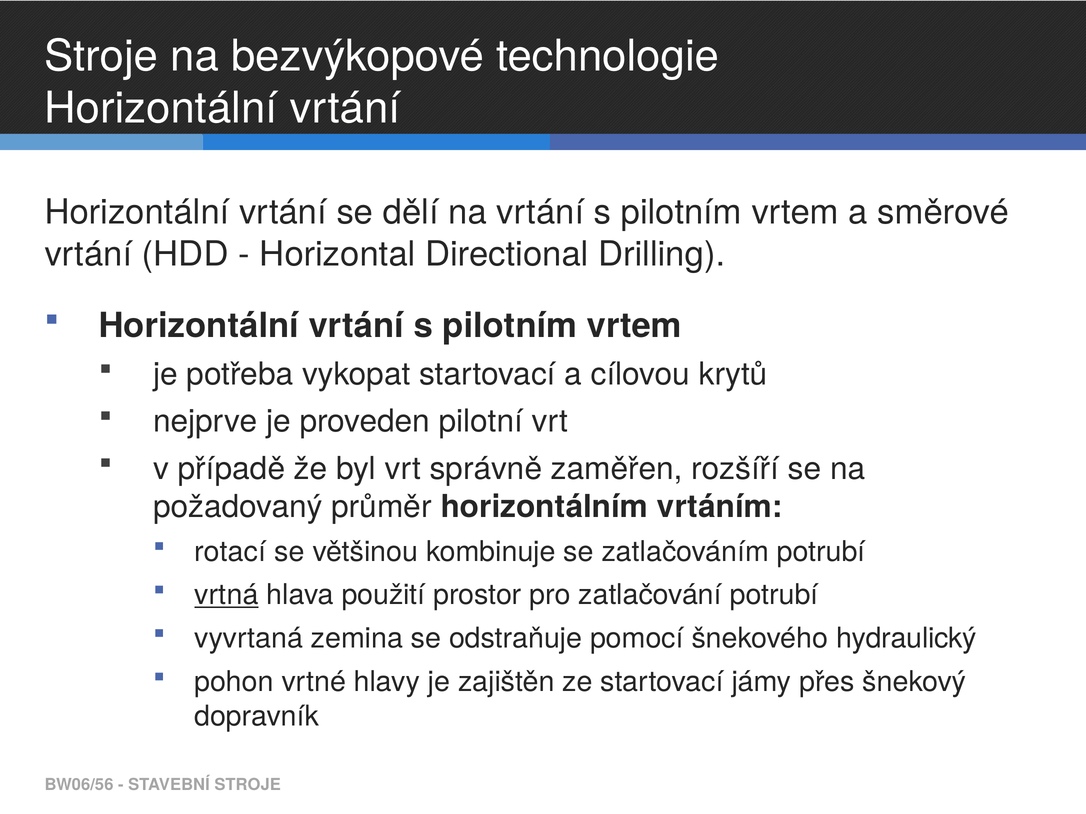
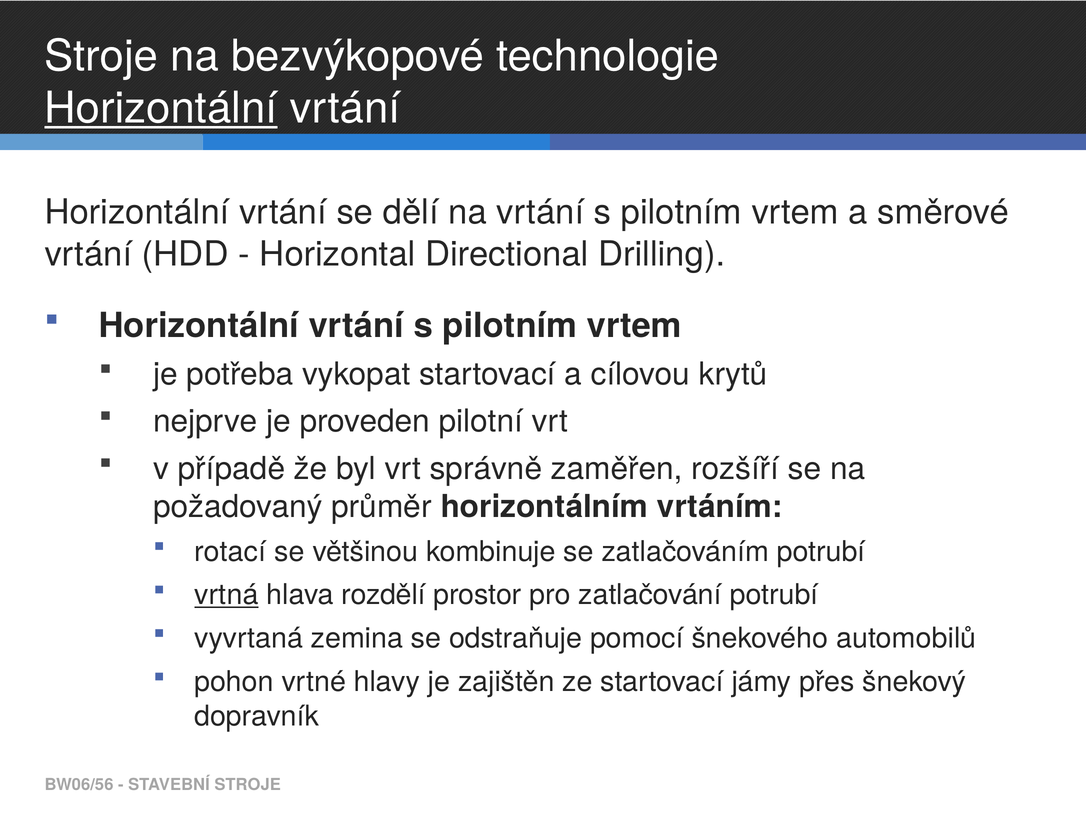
Horizontální underline: none -> present (161, 109)
použití: použití -> rozdělí (384, 595)
hydraulický: hydraulický -> automobilů (906, 639)
